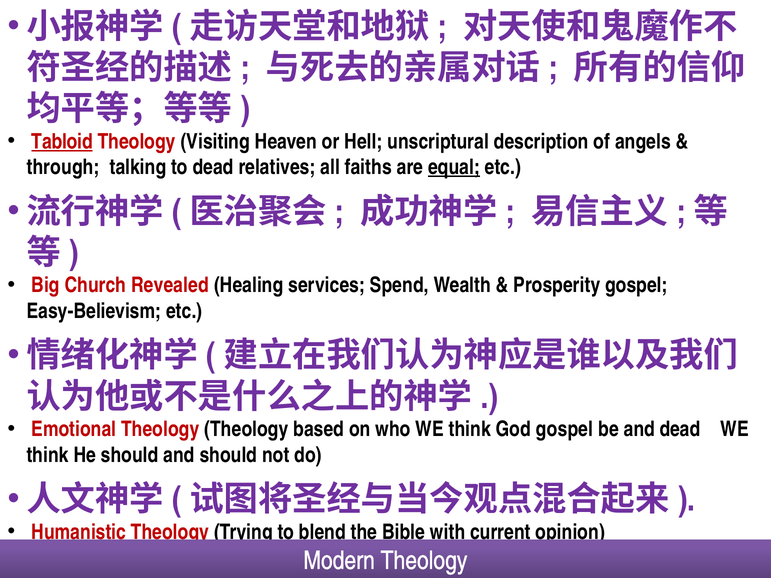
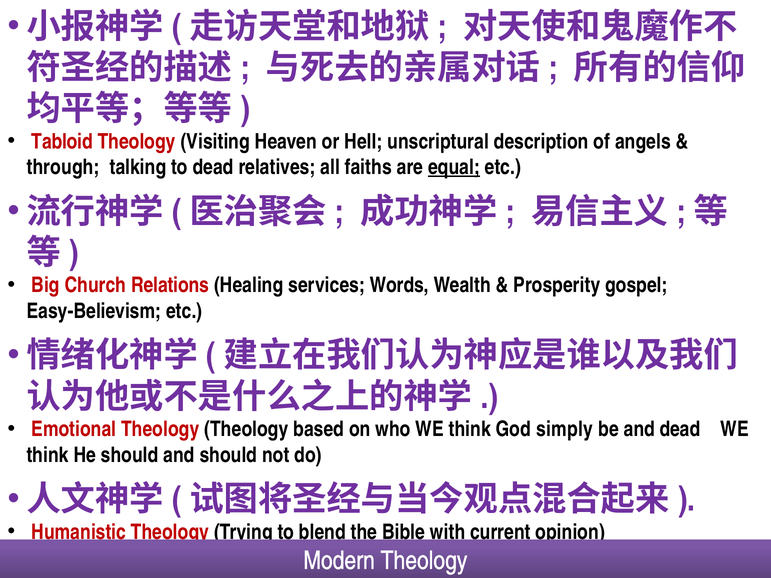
Tabloid underline: present -> none (62, 142)
Revealed: Revealed -> Relations (170, 285)
Spend: Spend -> Words (399, 285)
God gospel: gospel -> simply (565, 429)
